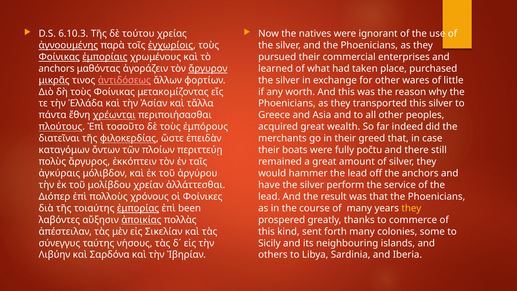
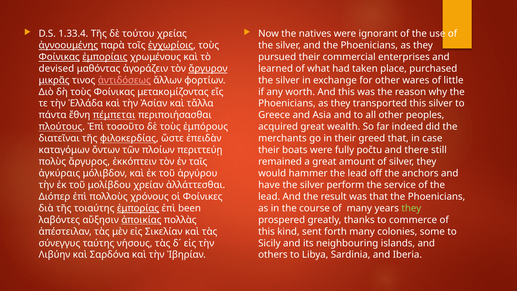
6.10.3: 6.10.3 -> 1.33.4 (73, 34)
anchors: anchors -> devised (56, 68)
χρέωνται: χρέωνται -> πέμπεται (114, 115)
they colour: yellow -> light green (411, 208)
